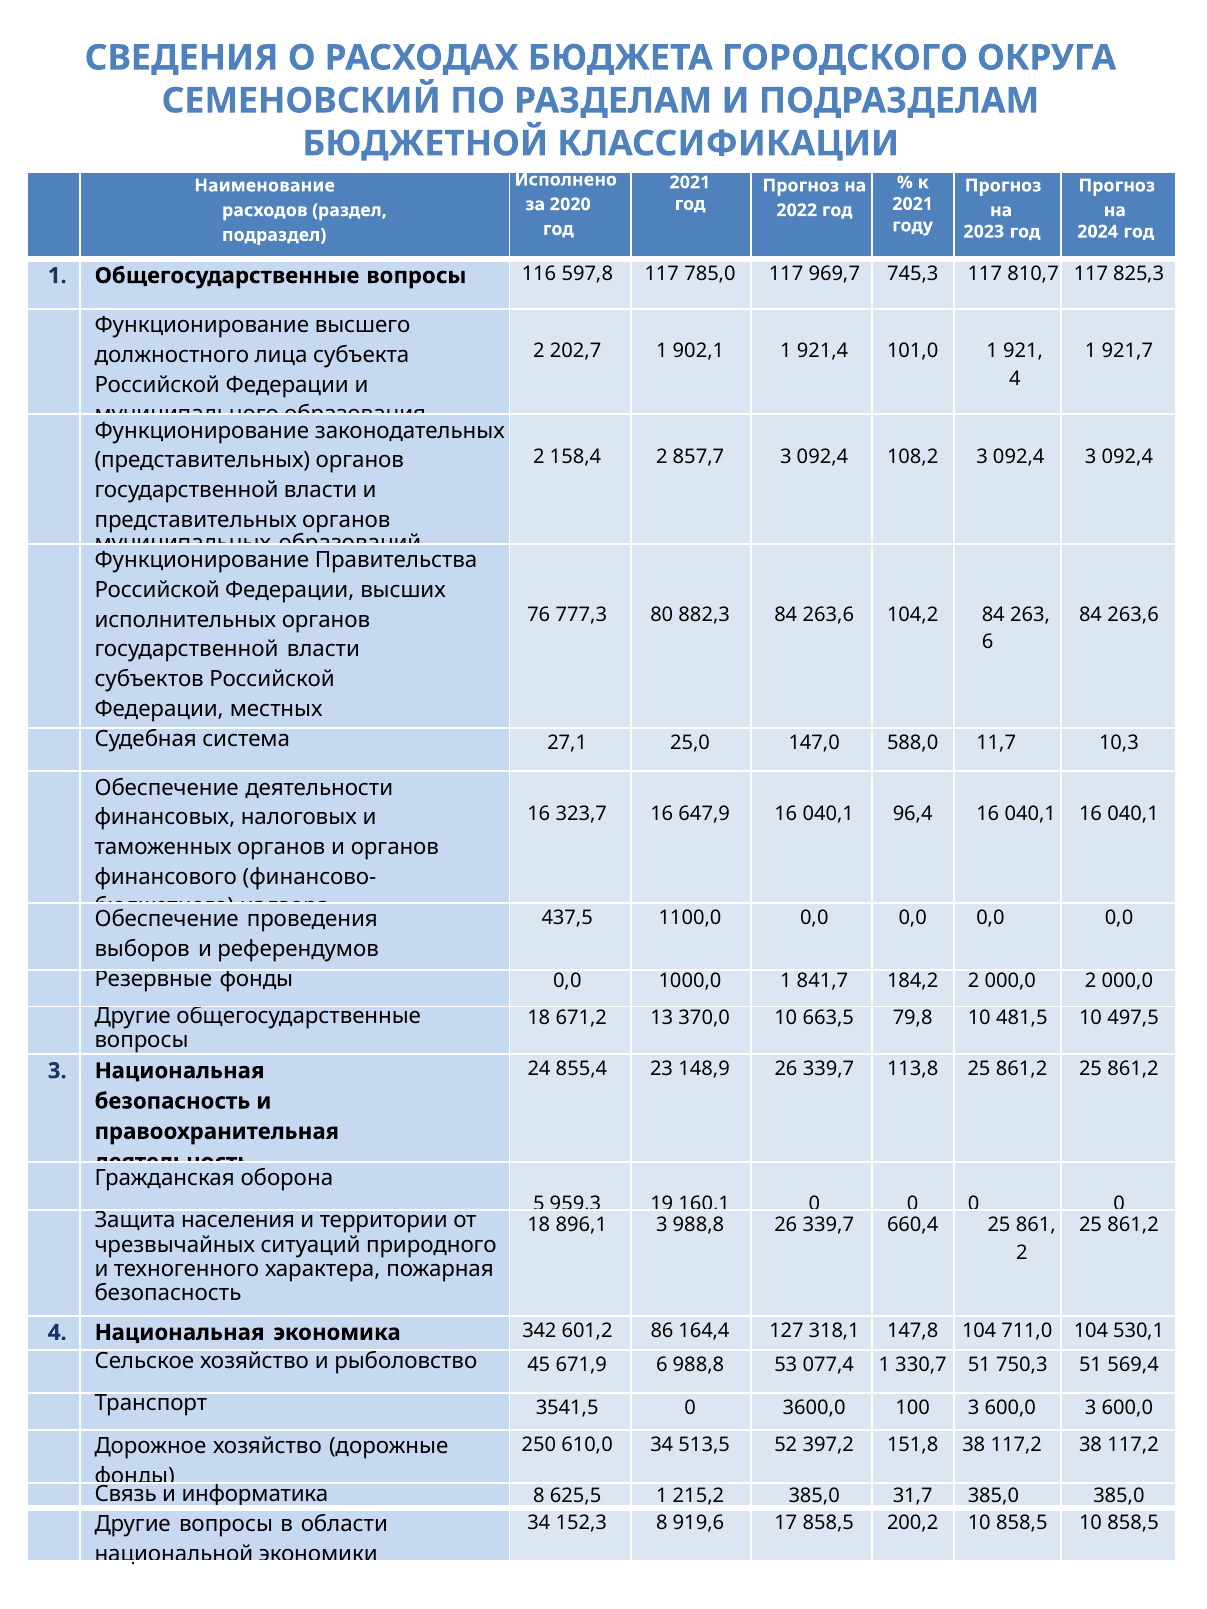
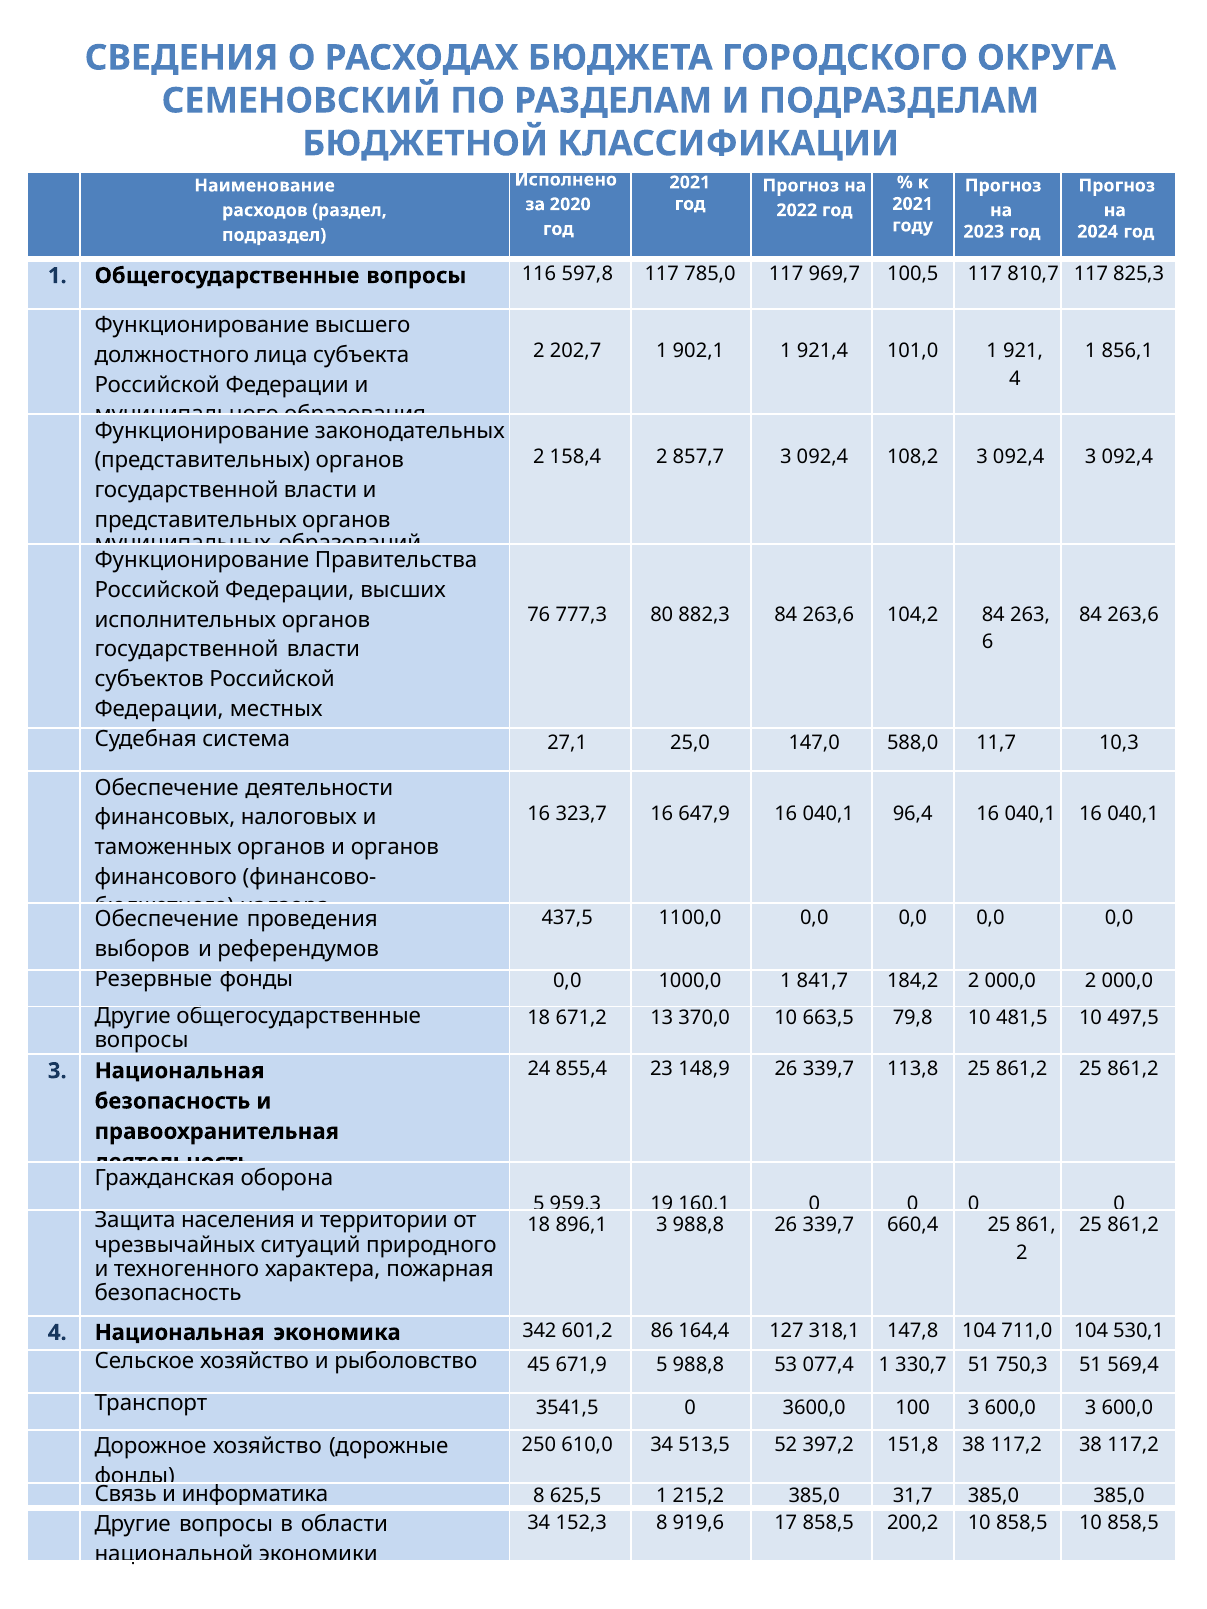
745,3: 745,3 -> 100,5 (913, 274)
921,7: 921,7 -> 856,1 (1127, 351)
671,9 6: 6 -> 5 (662, 1365)
